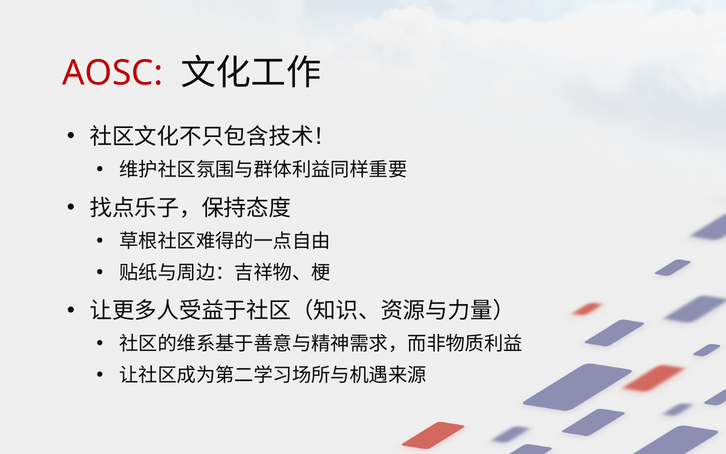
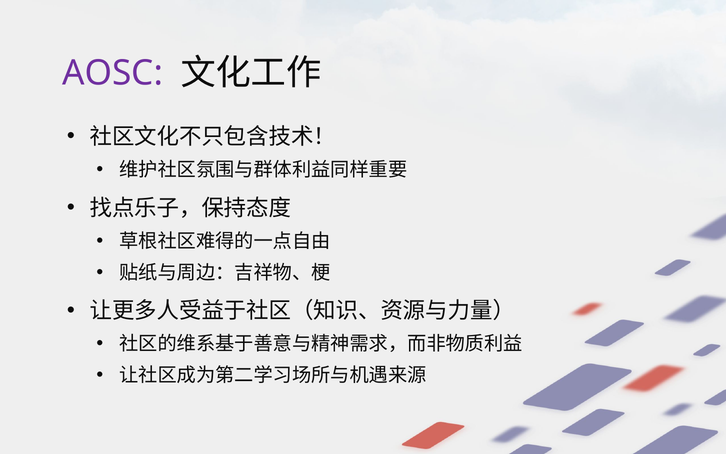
AOSC colour: red -> purple (113, 73)
